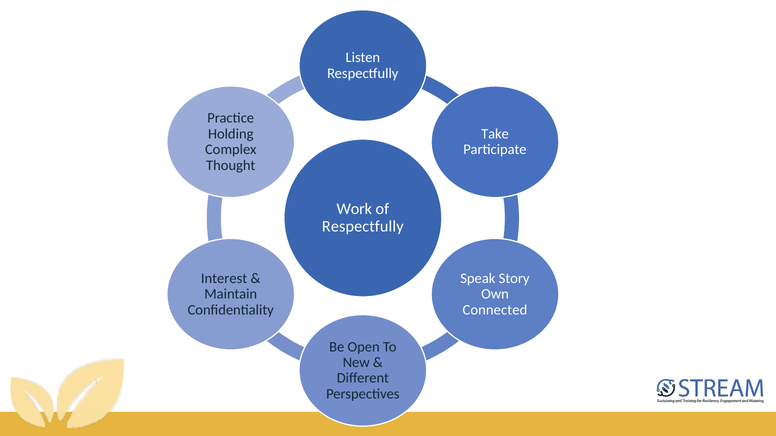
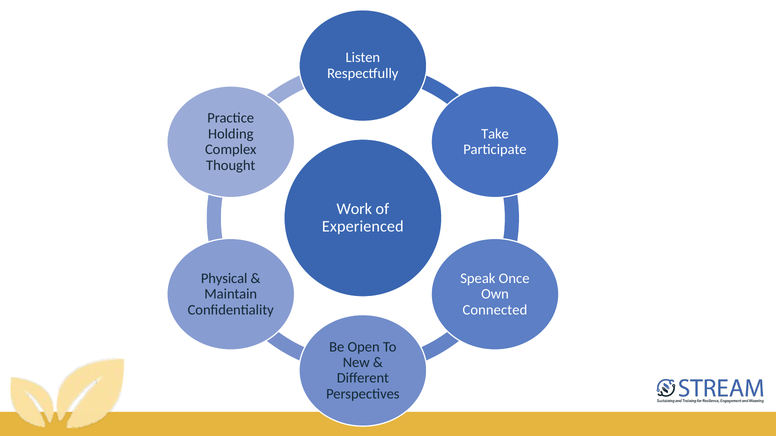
Respectfully: Respectfully -> Experienced (363, 227)
Interest: Interest -> Physical (224, 279)
Story: Story -> Once (514, 279)
